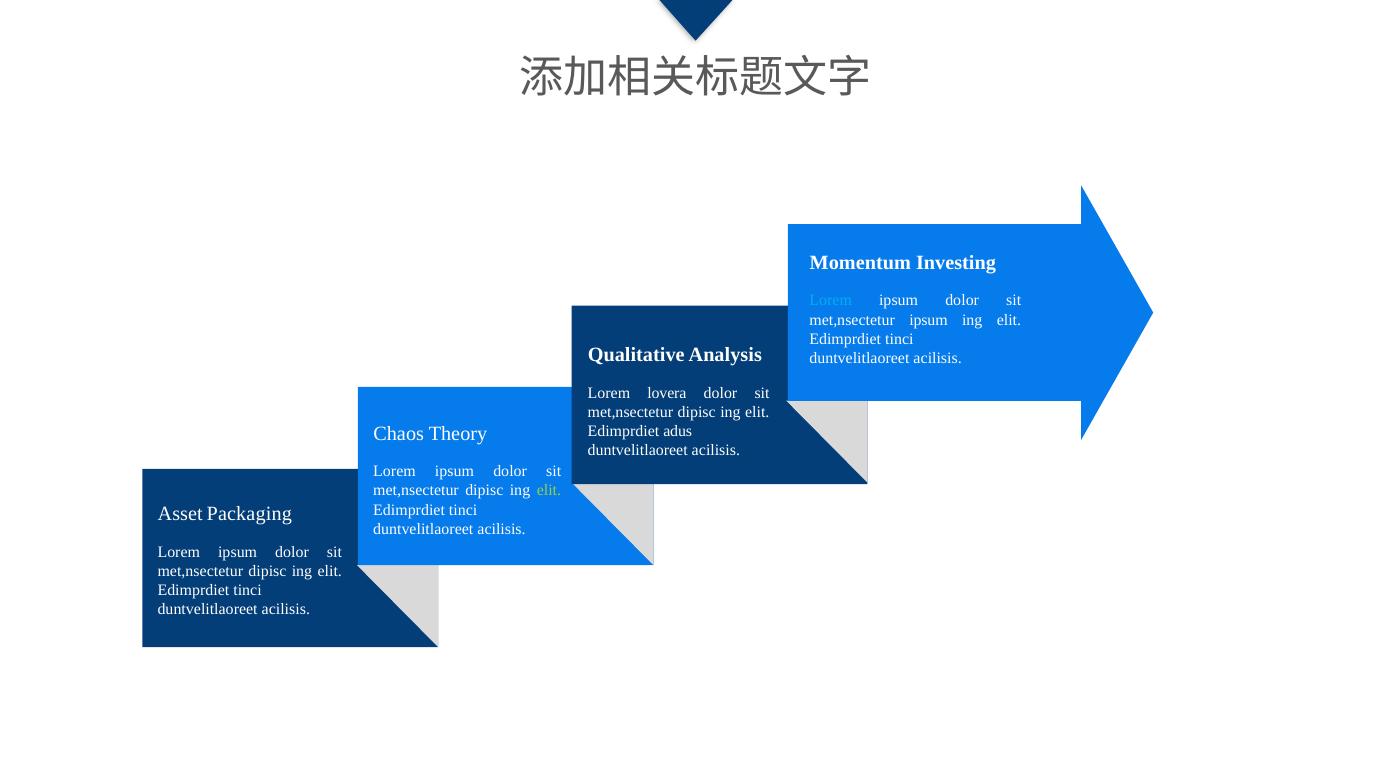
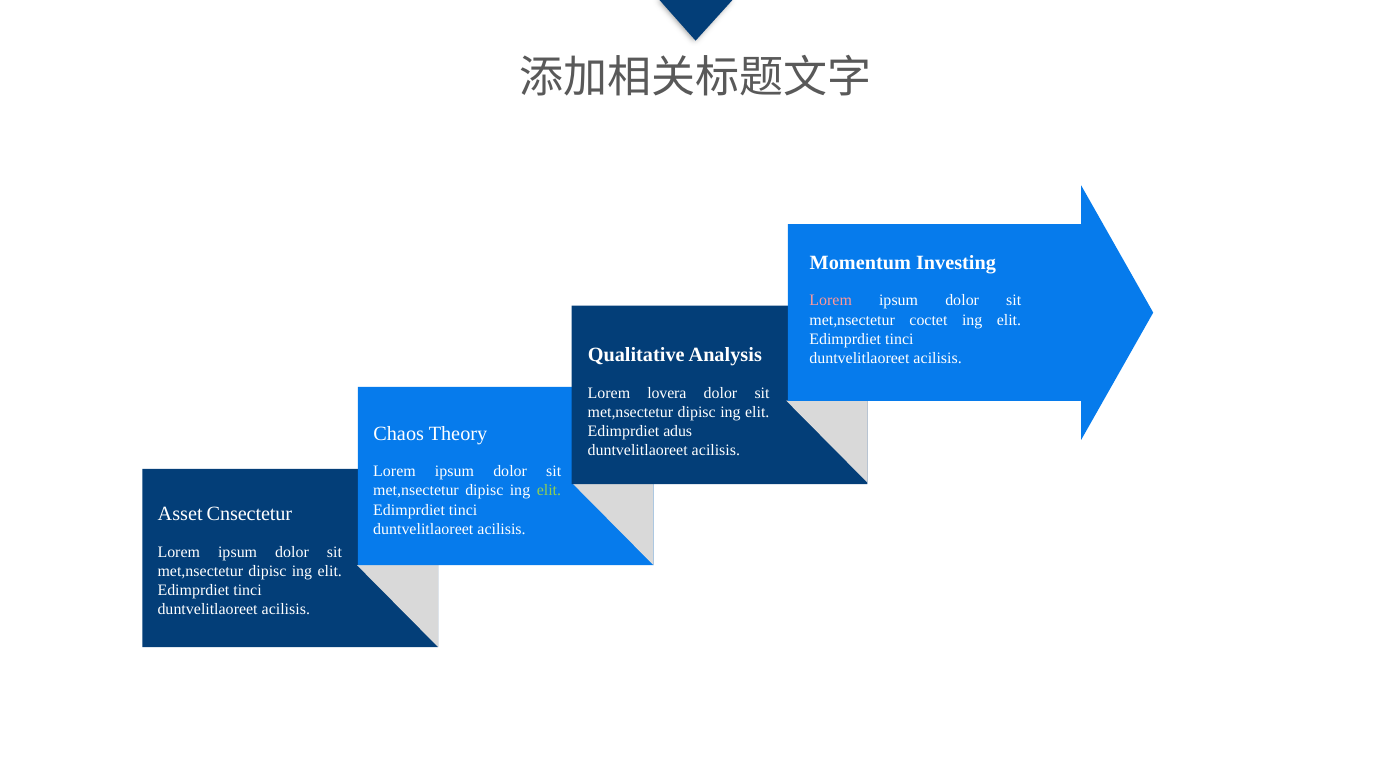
Lorem colour: light blue -> pink (831, 301)
met,nsectetur ipsum: ipsum -> coctet (928, 320)
Packaging: Packaging -> Cnsectetur (249, 514)
